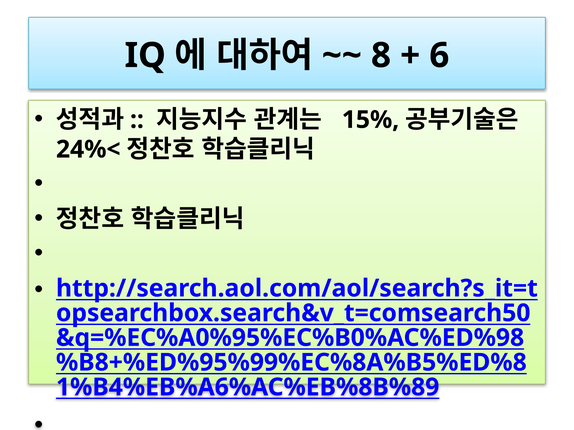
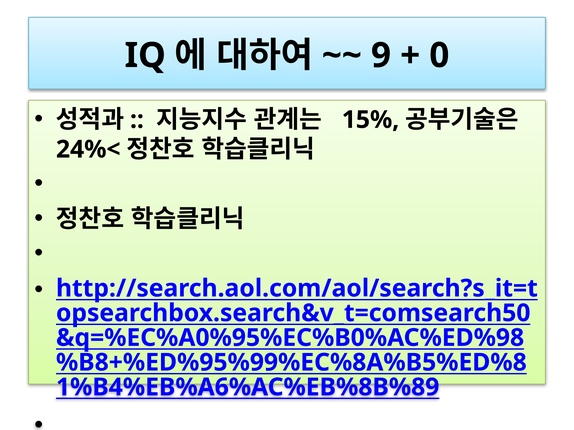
8: 8 -> 9 (381, 56)
6: 6 -> 0 (439, 56)
